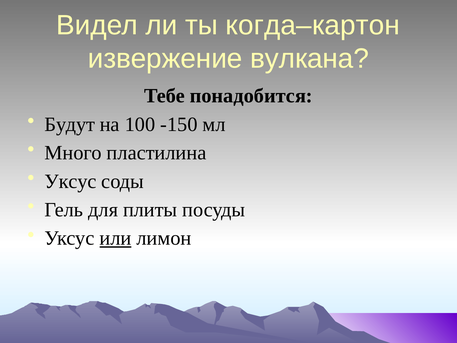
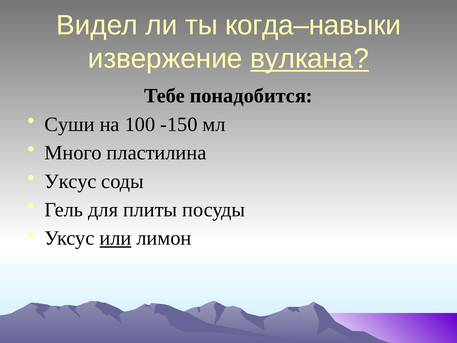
когда–картон: когда–картон -> когда–навыки (313, 25)
вулкана underline: none -> present (310, 59)
Будут: Будут -> Суши (70, 124)
